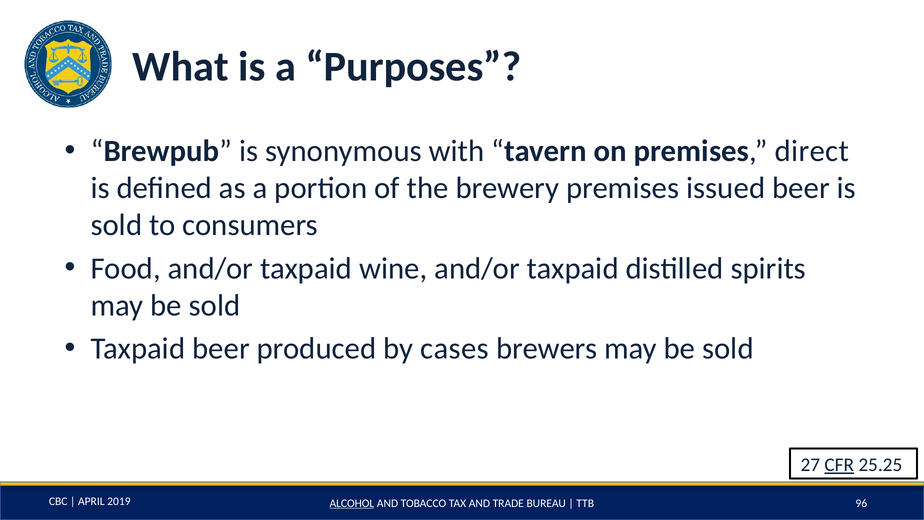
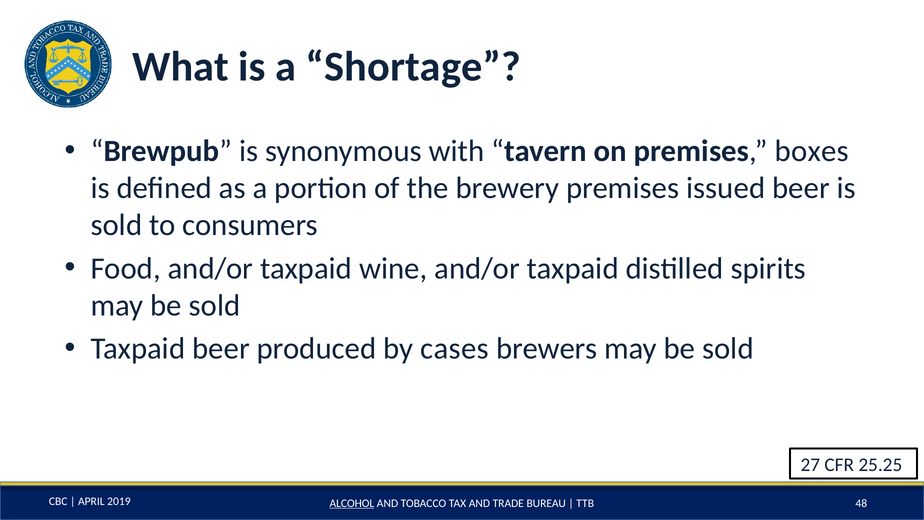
Purposes: Purposes -> Shortage (413, 67)
direct: direct -> boxes (812, 151)
CFR underline: present -> none (839, 465)
96: 96 -> 48 (861, 503)
